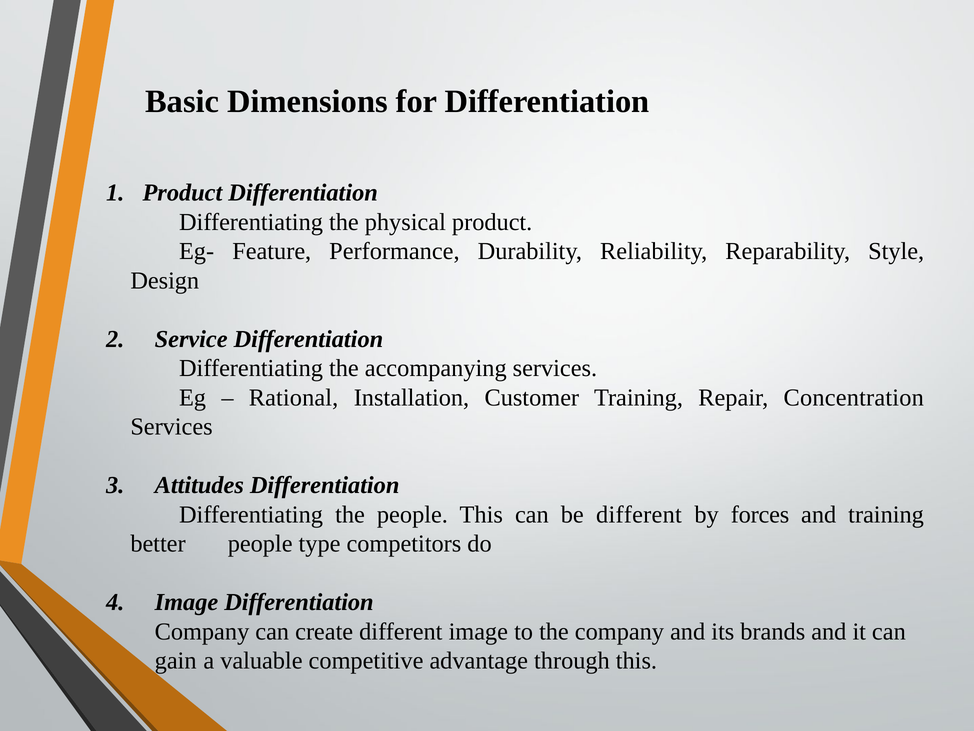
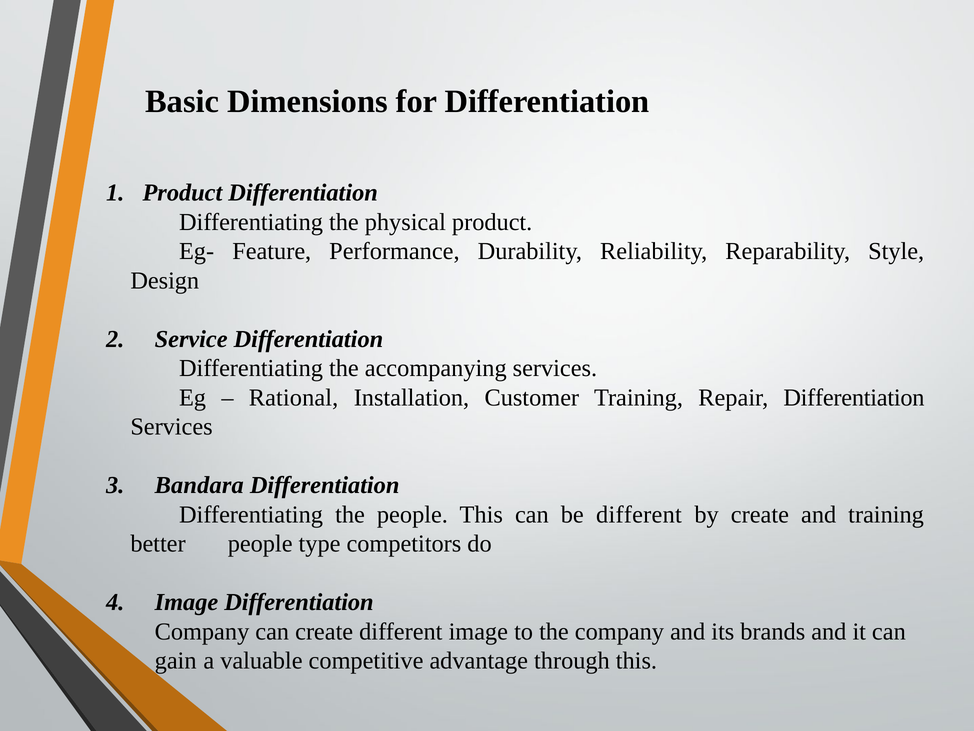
Repair Concentration: Concentration -> Differentiation (854, 397)
Attitudes: Attitudes -> Bandara (199, 485)
by forces: forces -> create (760, 514)
